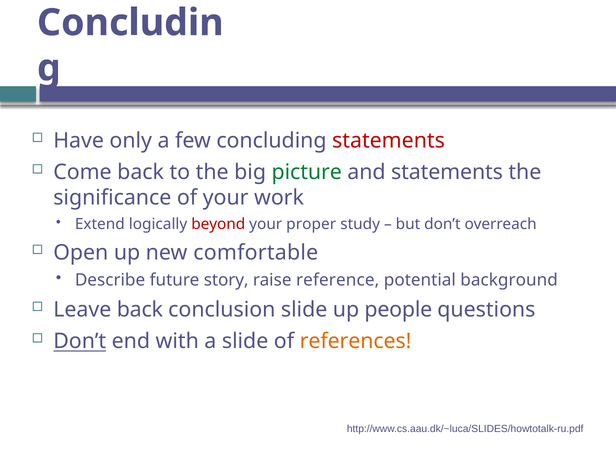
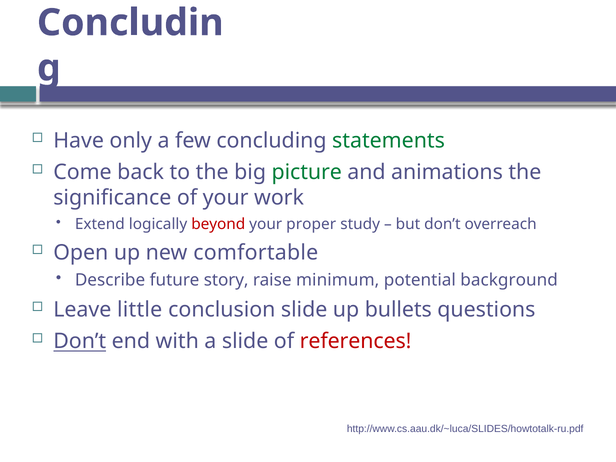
statements colour: red -> green (389, 141)
and statements: statements -> animations (447, 172)
reference: reference -> minimum (338, 280)
Leave back: back -> little (140, 310)
people: people -> bullets (398, 310)
references colour: orange -> red (356, 341)
